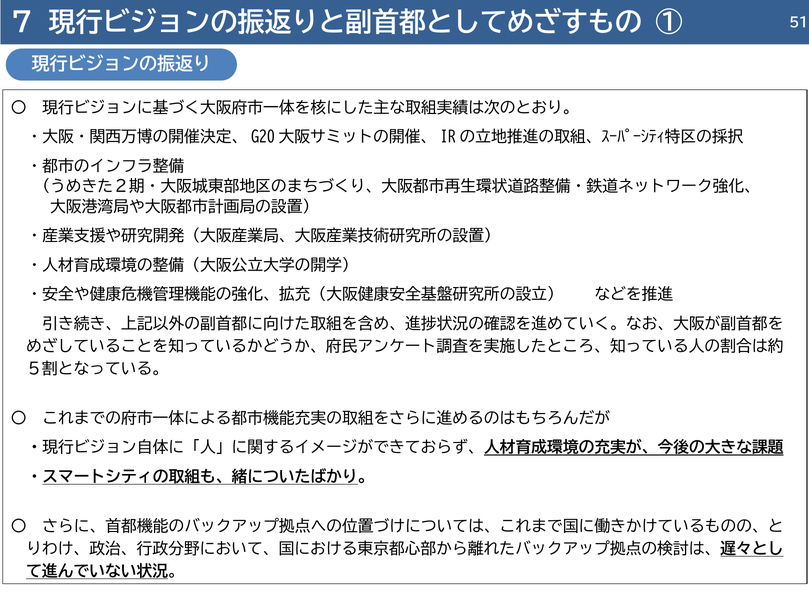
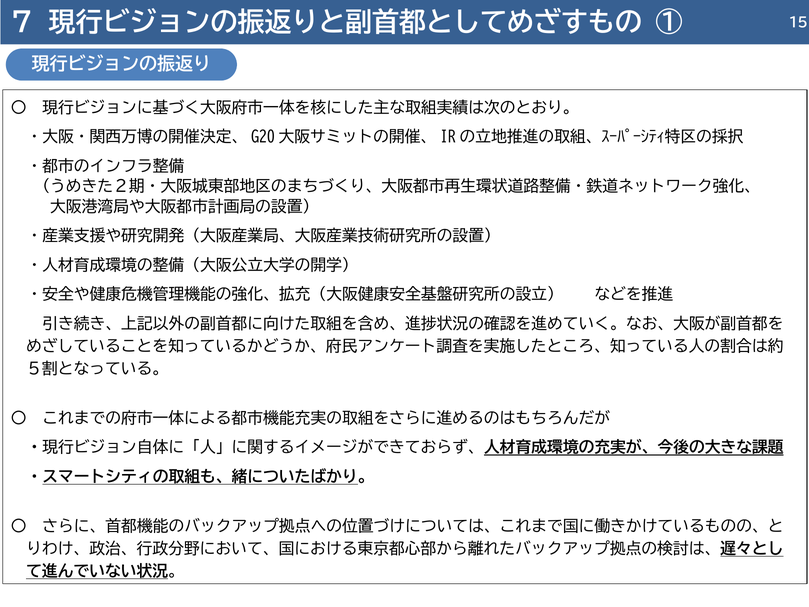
51: 51 -> 15 (799, 23)
